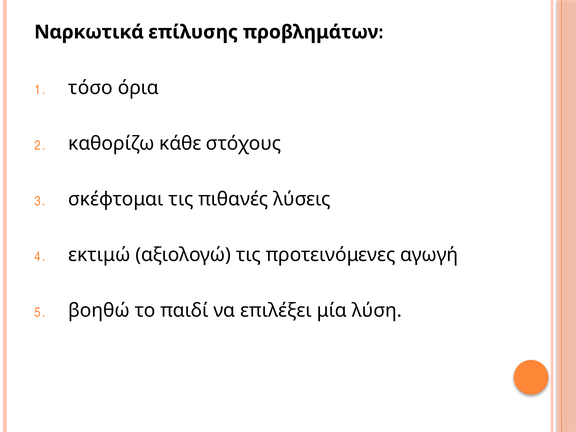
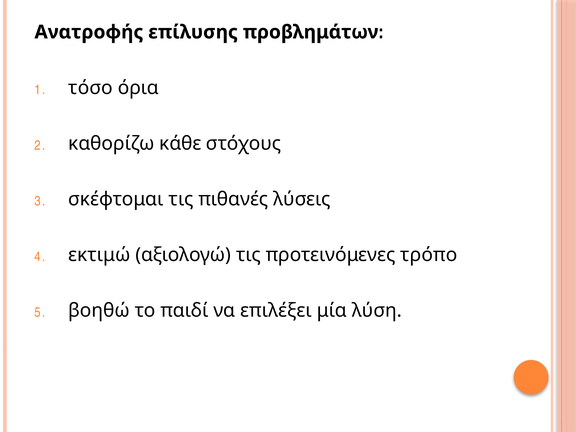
Ναρκωτικά: Ναρκωτικά -> Ανατροφής (89, 32)
αγωγή: αγωγή -> τρόπο (429, 255)
